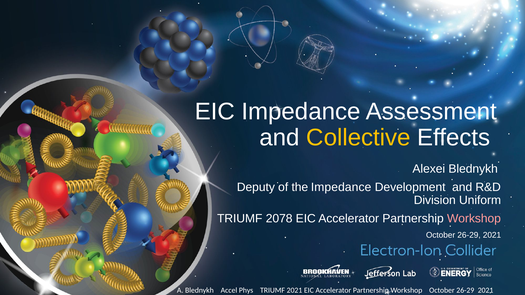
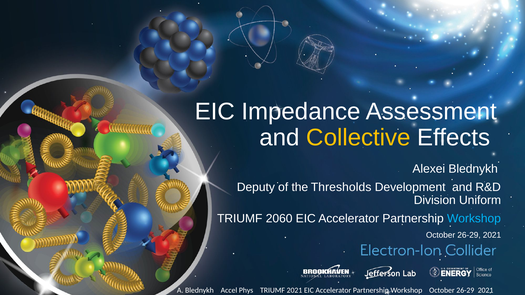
the Impedance: Impedance -> Thresholds (341, 187)
2078: 2078 -> 2060 (279, 219)
Workshop colour: pink -> light blue (474, 219)
